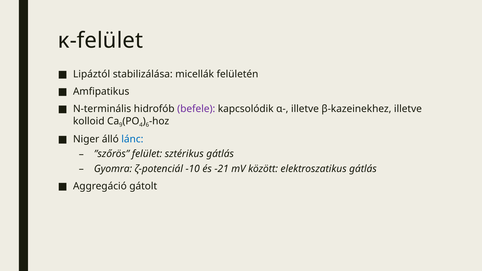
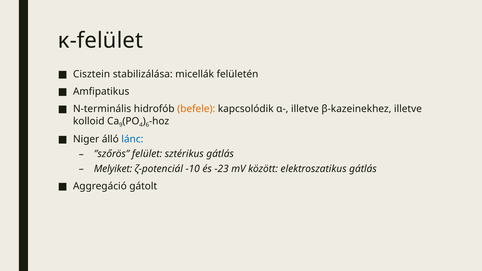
Lipáztól: Lipáztól -> Cisztein (92, 74)
befele colour: purple -> orange (196, 109)
Gyomra: Gyomra -> Melyiket (113, 169)
-21: -21 -> -23 (222, 169)
